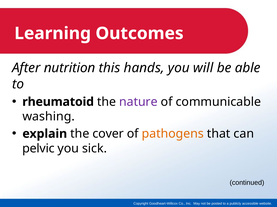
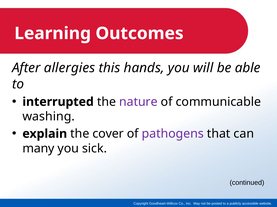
nutrition: nutrition -> allergies (69, 68)
rheumatoid: rheumatoid -> interrupted (58, 102)
pathogens colour: orange -> purple (173, 134)
pelvic: pelvic -> many (38, 149)
